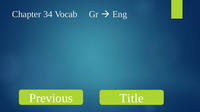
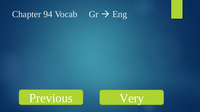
34: 34 -> 94 (48, 14)
Title: Title -> Very (132, 99)
